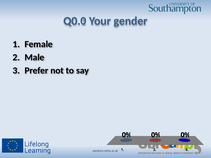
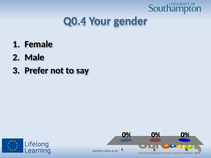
Q0.0: Q0.0 -> Q0.4 (75, 21)
